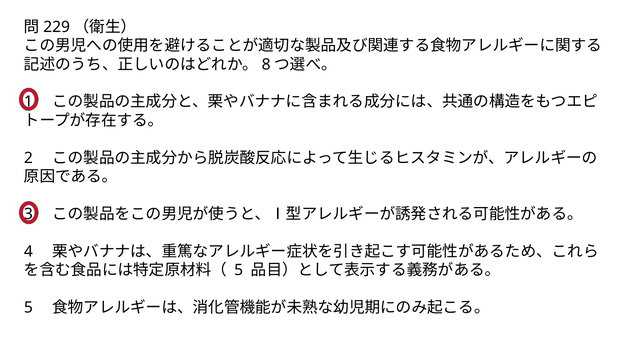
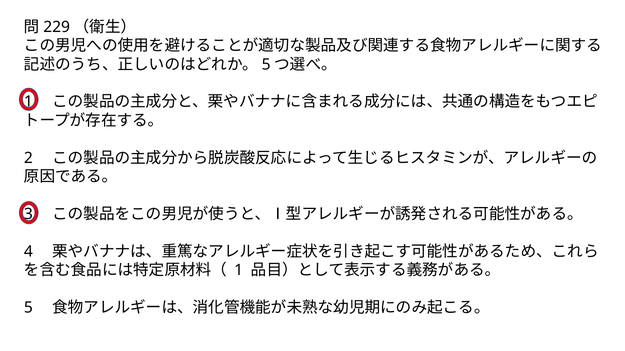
8: 8 -> 5 (266, 65)
5: 5 -> 1 (239, 271)
